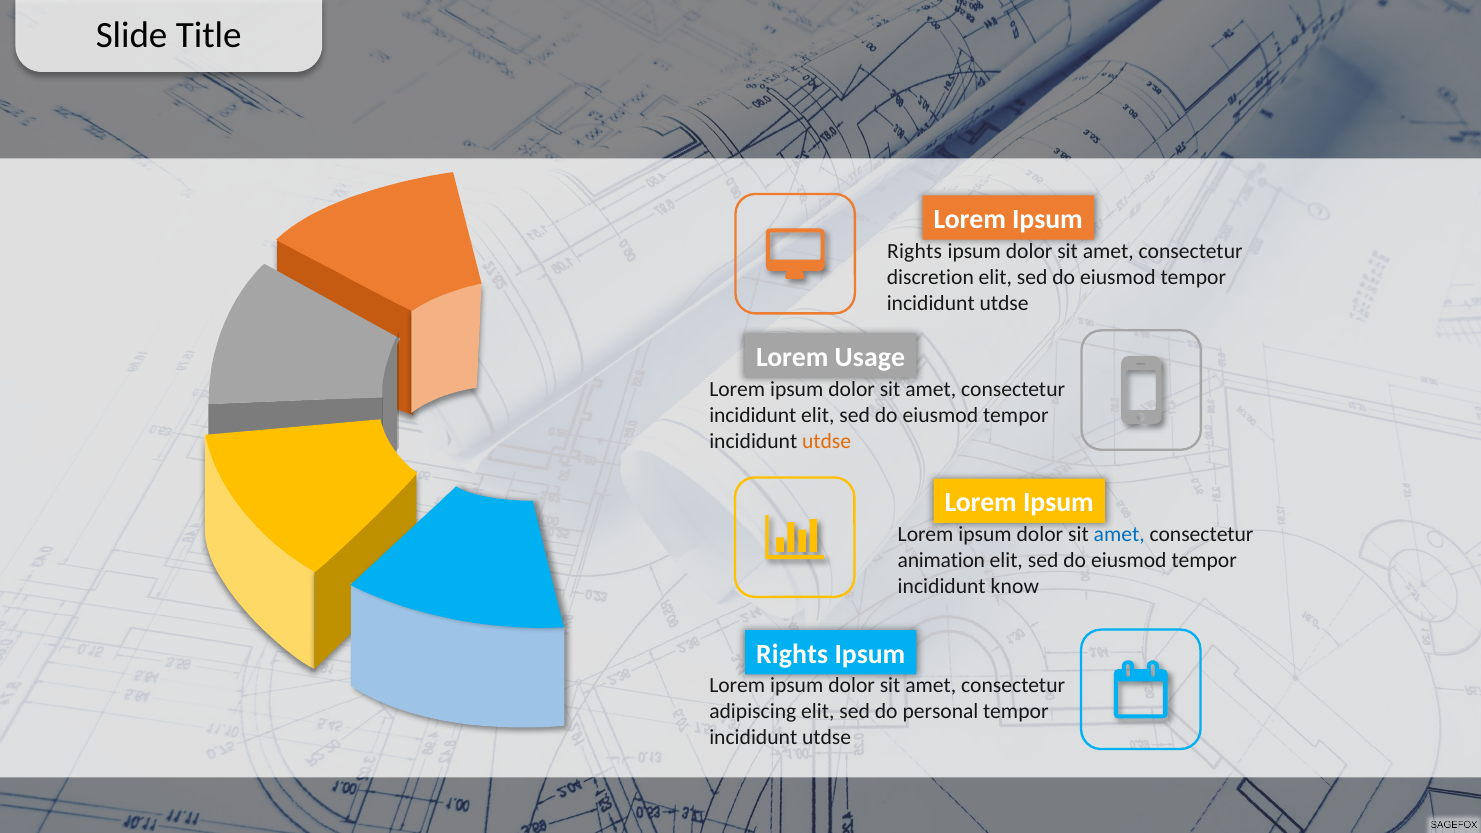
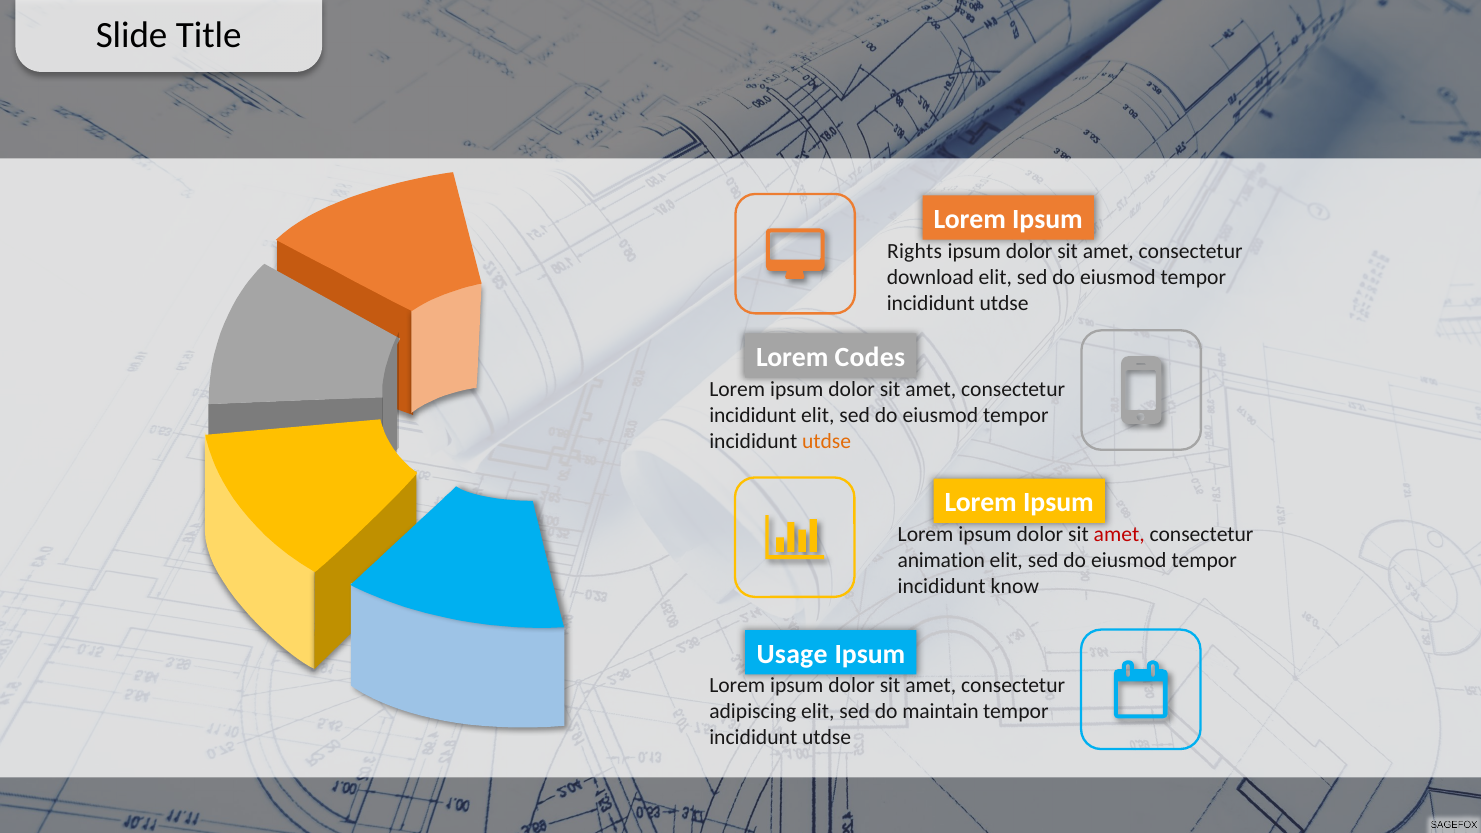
discretion: discretion -> download (930, 277)
Usage: Usage -> Codes (870, 357)
amet colour: blue -> red (1119, 535)
Rights: Rights -> Usage (792, 654)
personal: personal -> maintain (941, 712)
